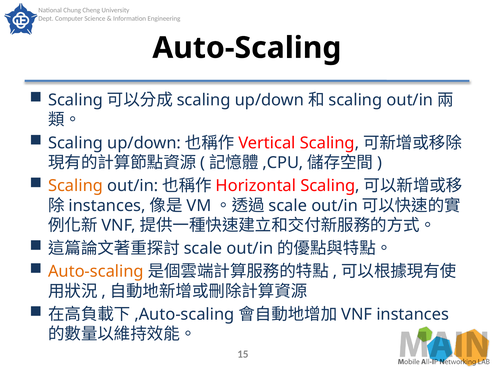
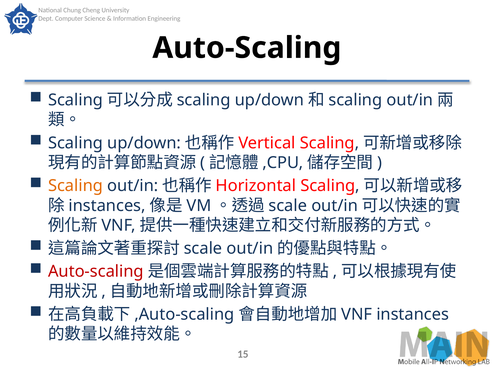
Auto-scaling colour: orange -> red (96, 271)
